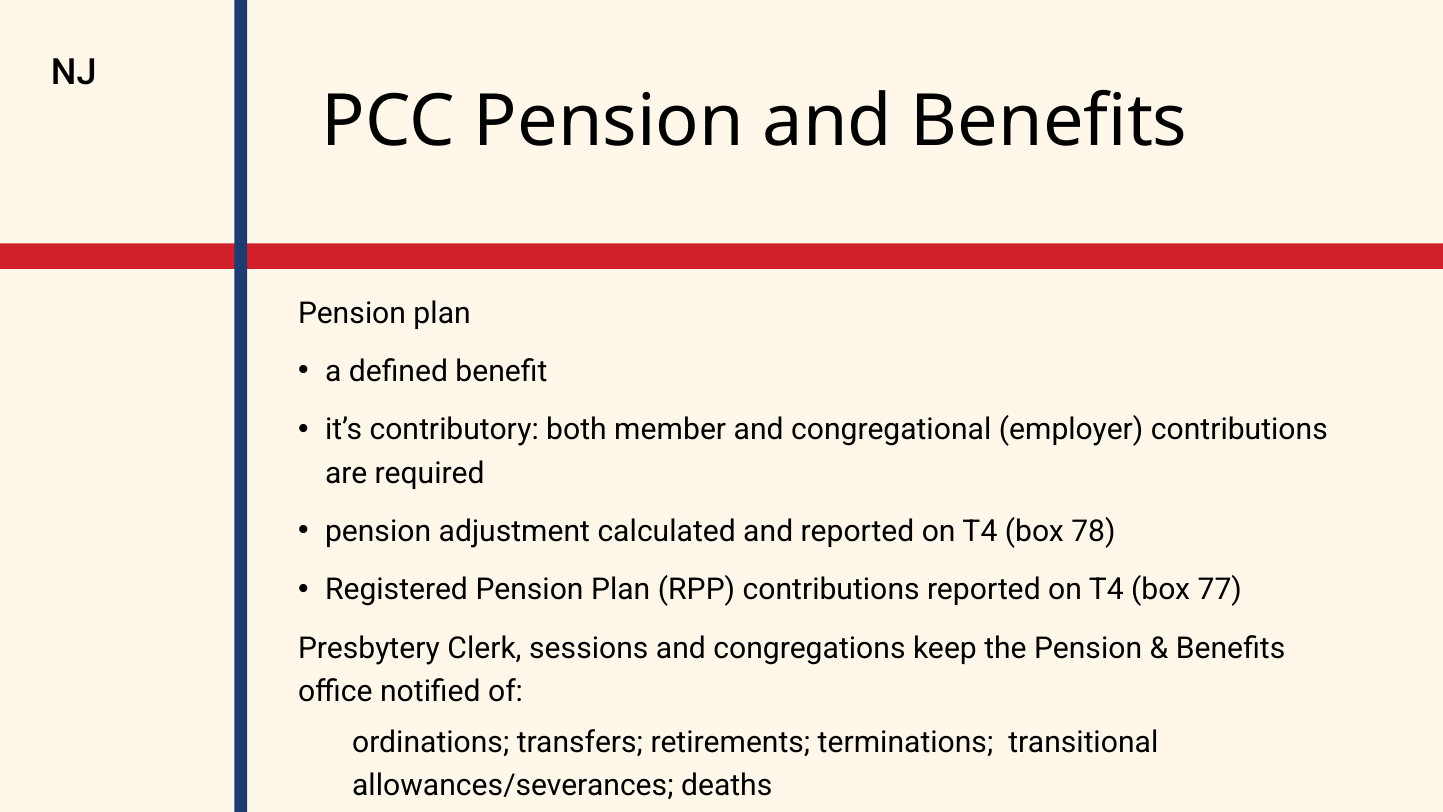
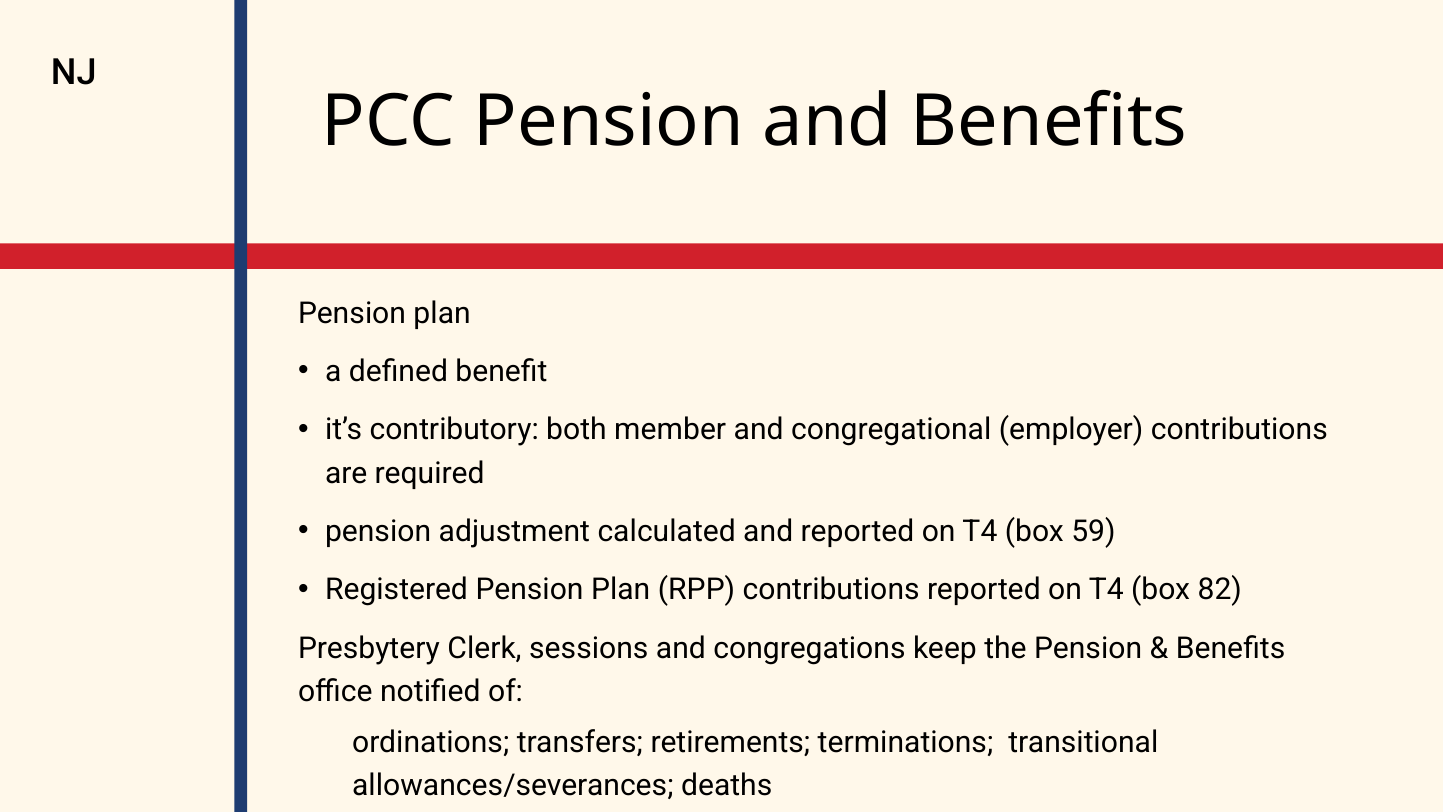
78: 78 -> 59 (1093, 531)
77: 77 -> 82 (1220, 590)
